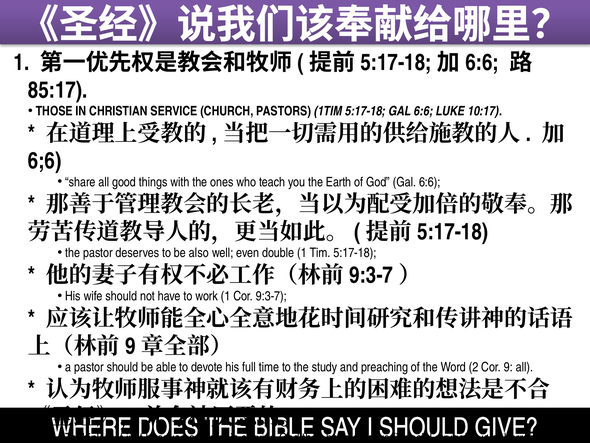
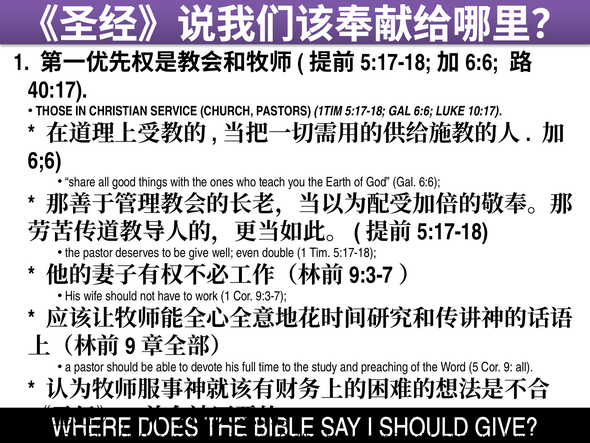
85:17: 85:17 -> 40:17 (58, 90)
be also: also -> give (199, 253)
2: 2 -> 5 (474, 367)
